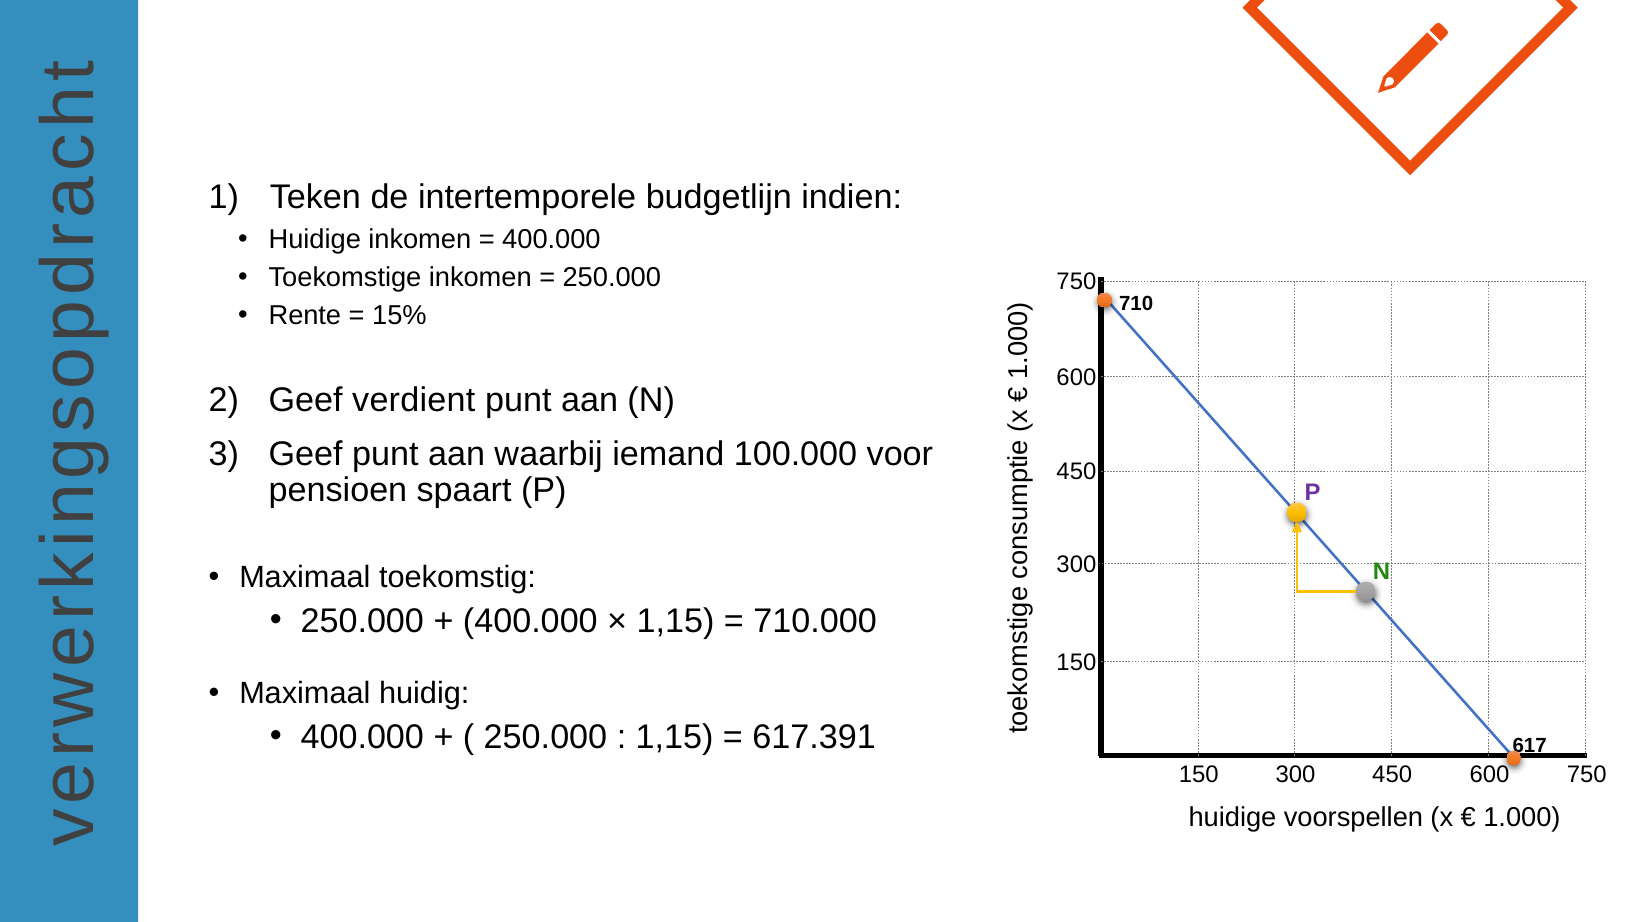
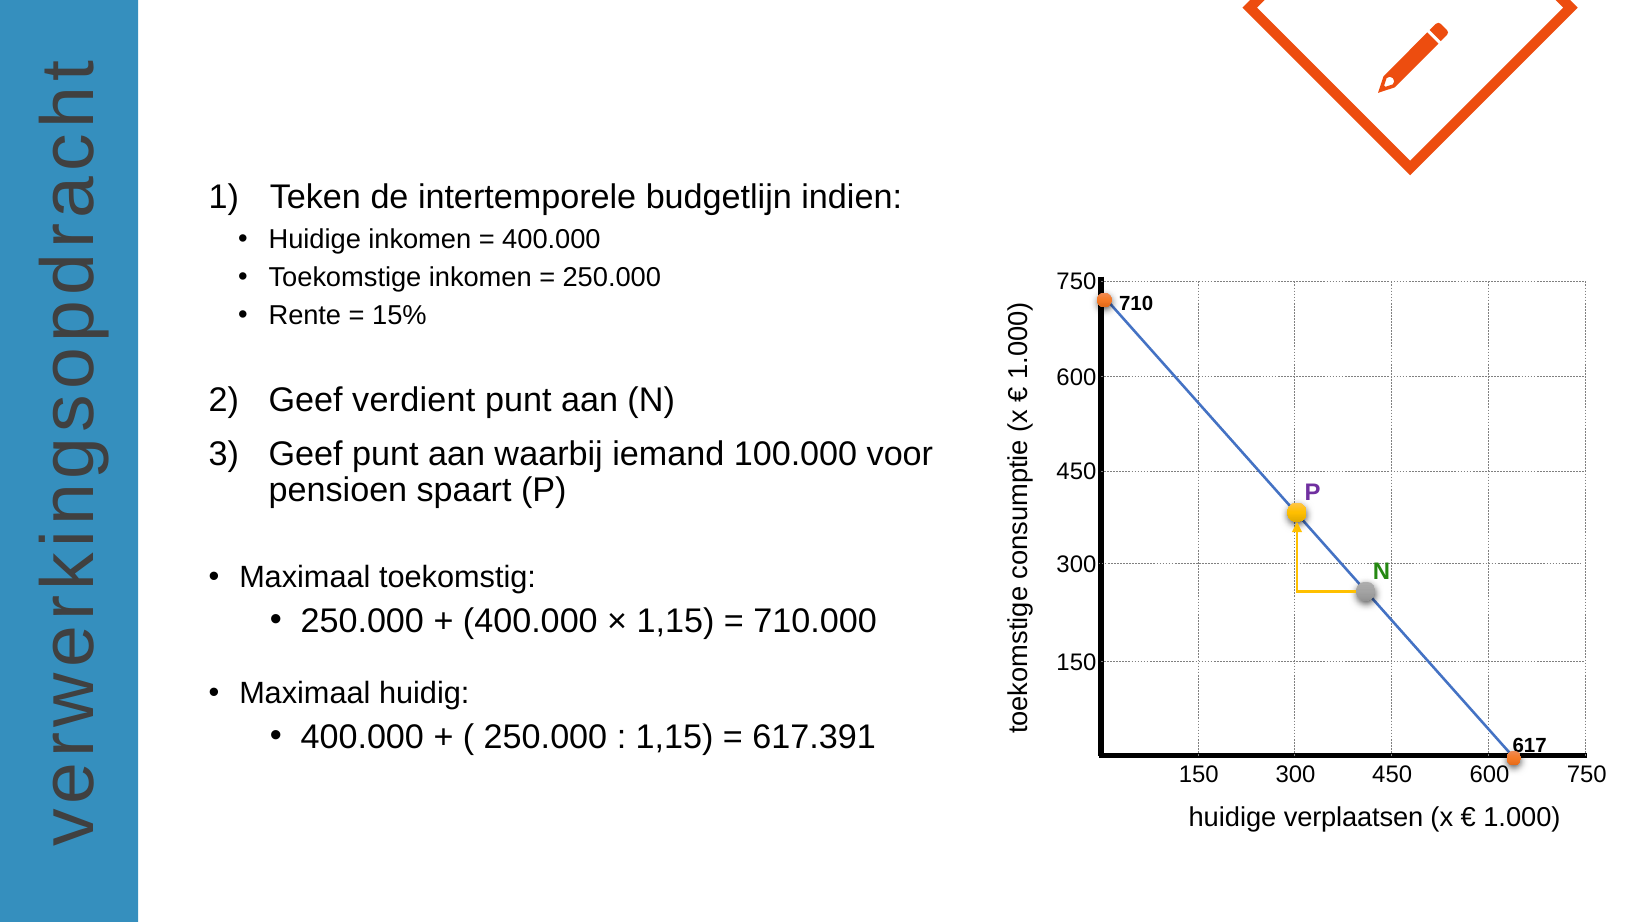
voorspellen: voorspellen -> verplaatsen (1353, 817)
